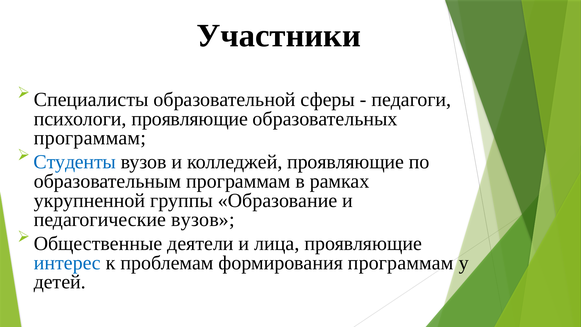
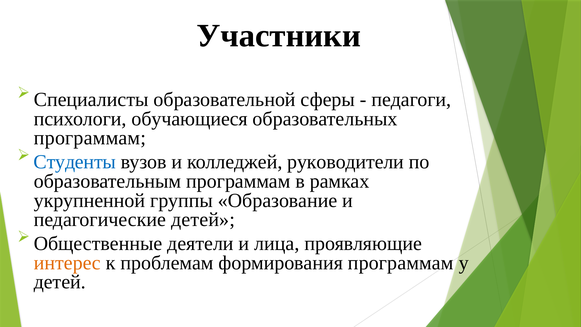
психологи проявляющие: проявляющие -> обучающиеся (190, 119)
колледжей проявляющие: проявляющие -> руководители (346, 162)
педагогические вузов: вузов -> детей (203, 220)
интерес colour: blue -> orange (67, 263)
